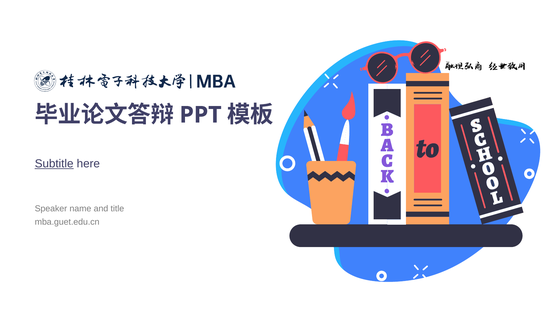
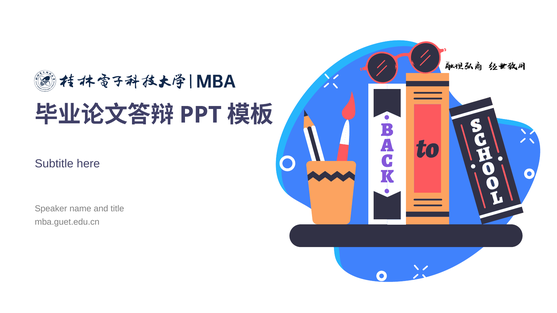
Subtitle underline: present -> none (54, 164)
